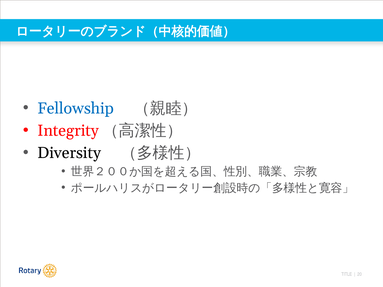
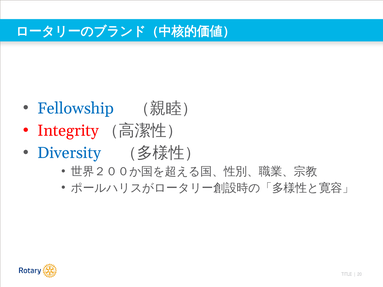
Diversity colour: black -> blue (69, 153)
